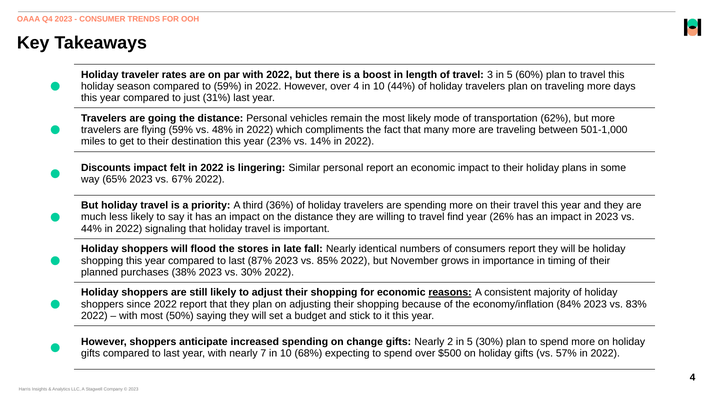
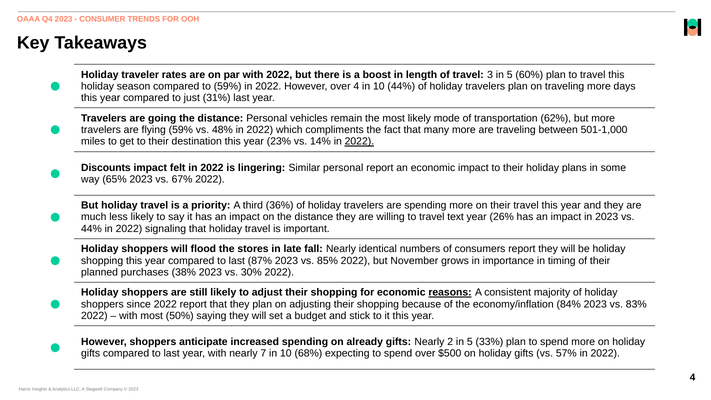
2022 underline: none -> present (359, 141)
find: find -> text (456, 217)
change: change -> already (365, 342)
5 30%: 30% -> 33% (489, 342)
